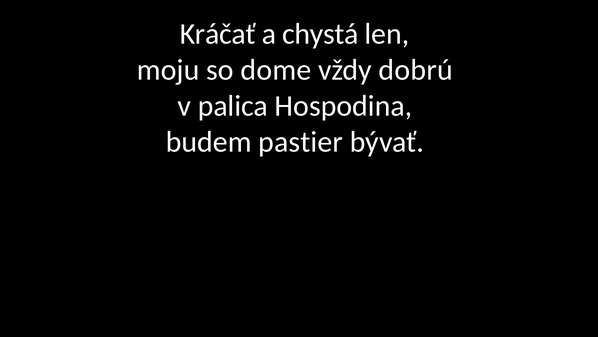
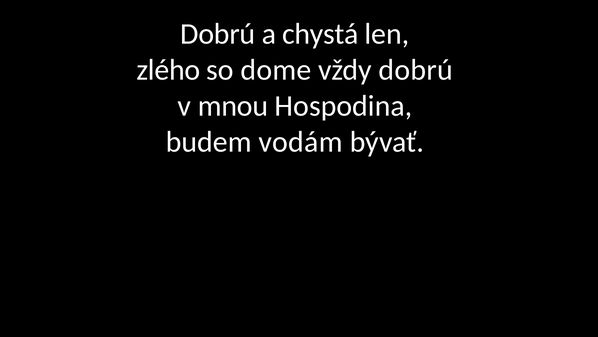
Kráčať: Kráčať -> Dobrú (218, 34)
moju: moju -> zlého (168, 70)
palica: palica -> mnou (233, 106)
pastier: pastier -> vodám (301, 142)
